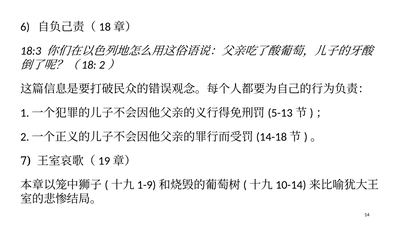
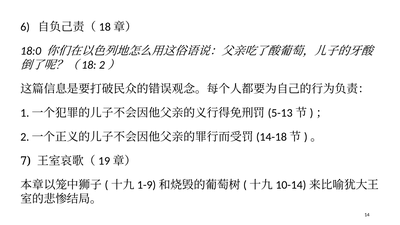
18:3: 18:3 -> 18:0 (31, 51)
